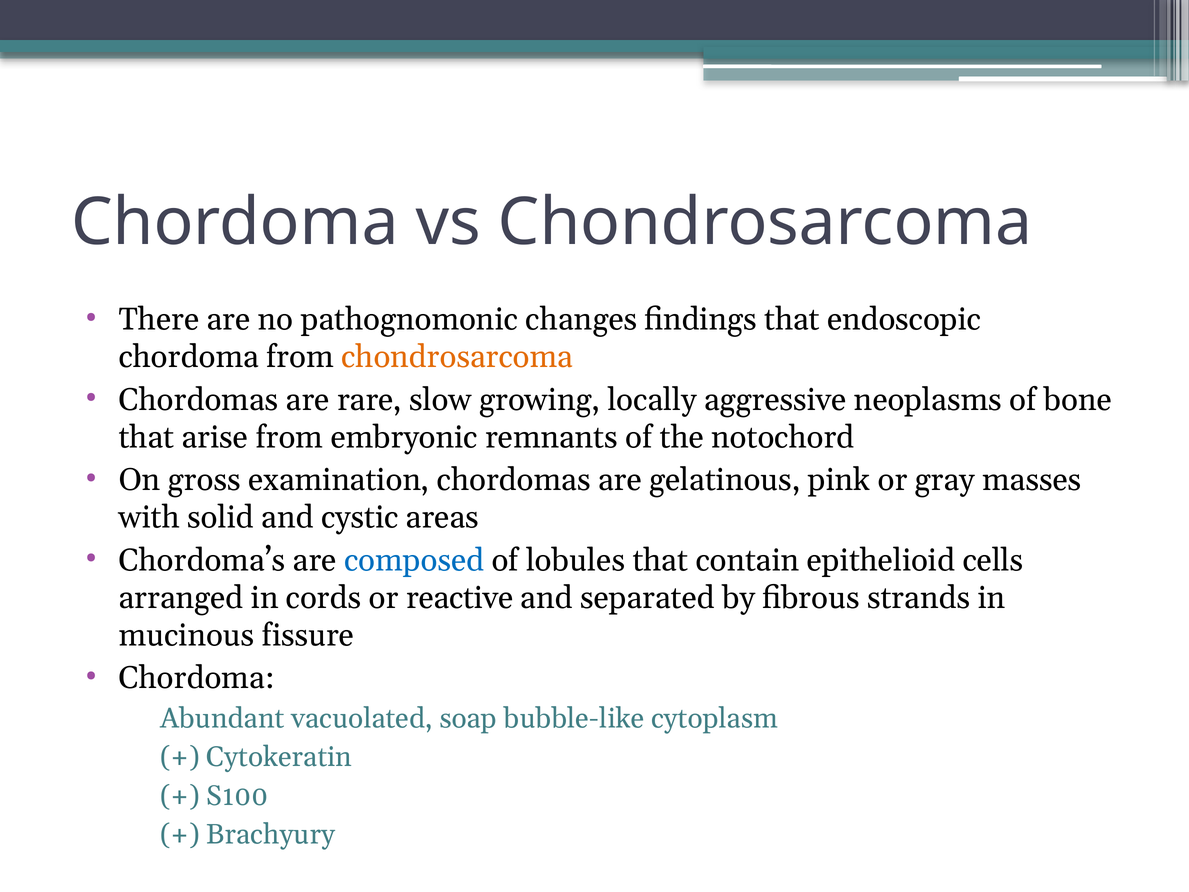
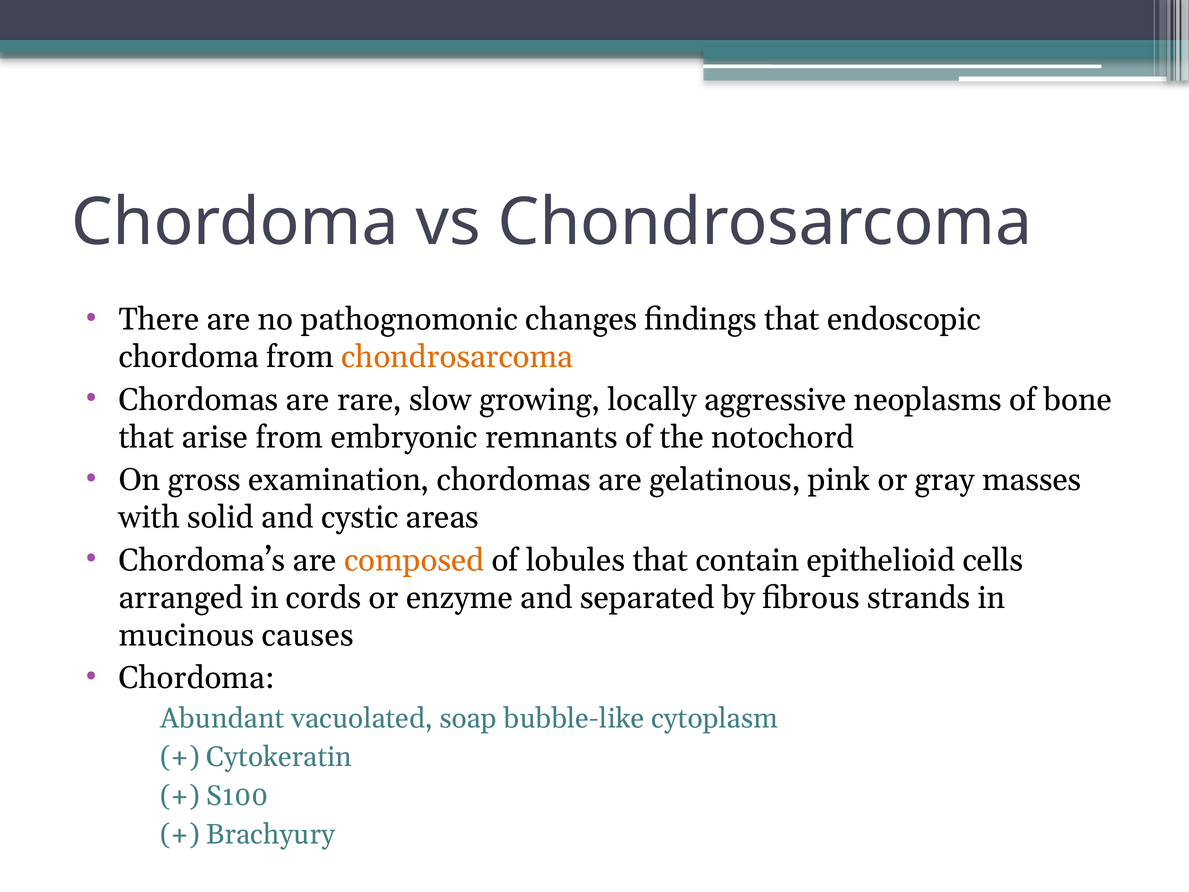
composed colour: blue -> orange (414, 560)
reactive: reactive -> enzyme (459, 598)
fissure: fissure -> causes (308, 635)
